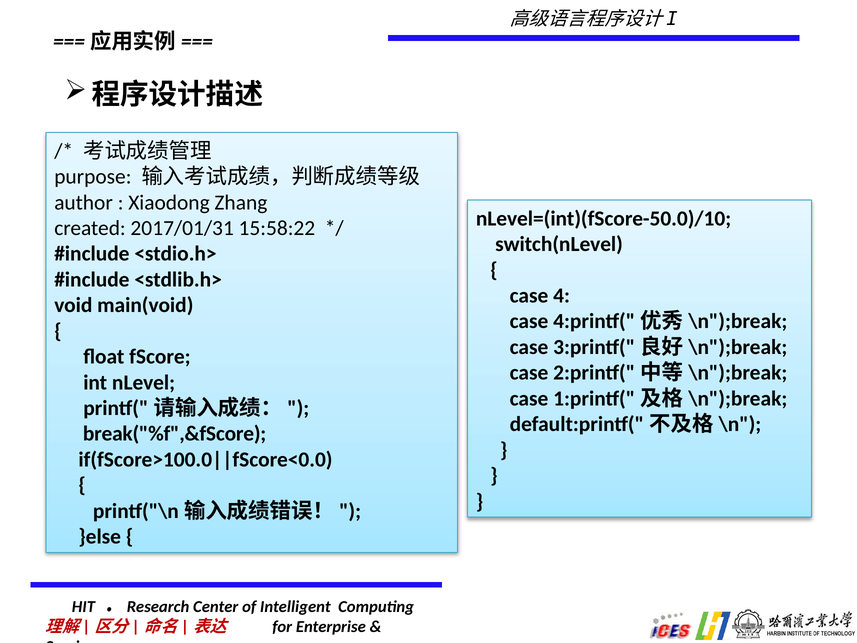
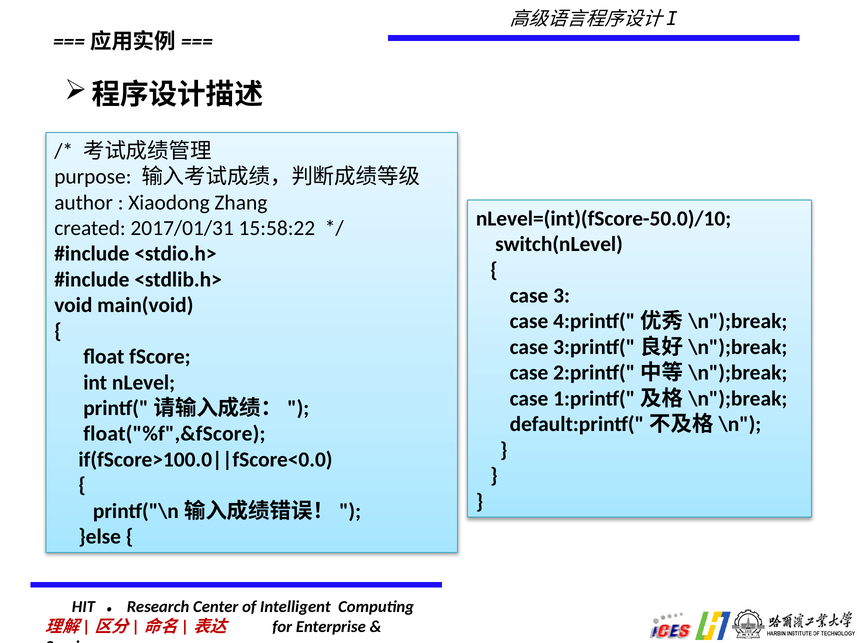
4: 4 -> 3 (562, 296)
break("%f",&fScore: break("%f",&fScore -> float("%f",&fScore (174, 434)
